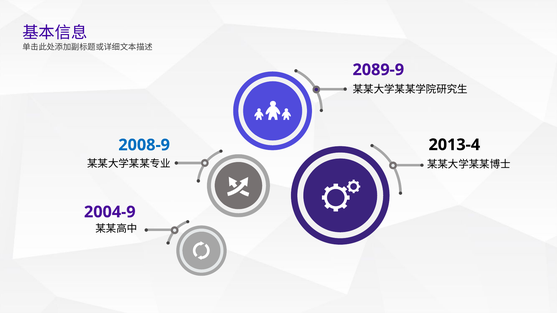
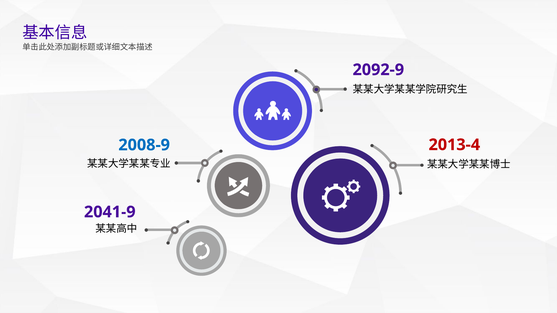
2089-9: 2089-9 -> 2092-9 (378, 70)
2013-4 colour: black -> red (454, 145)
2004-9: 2004-9 -> 2041-9 (110, 212)
